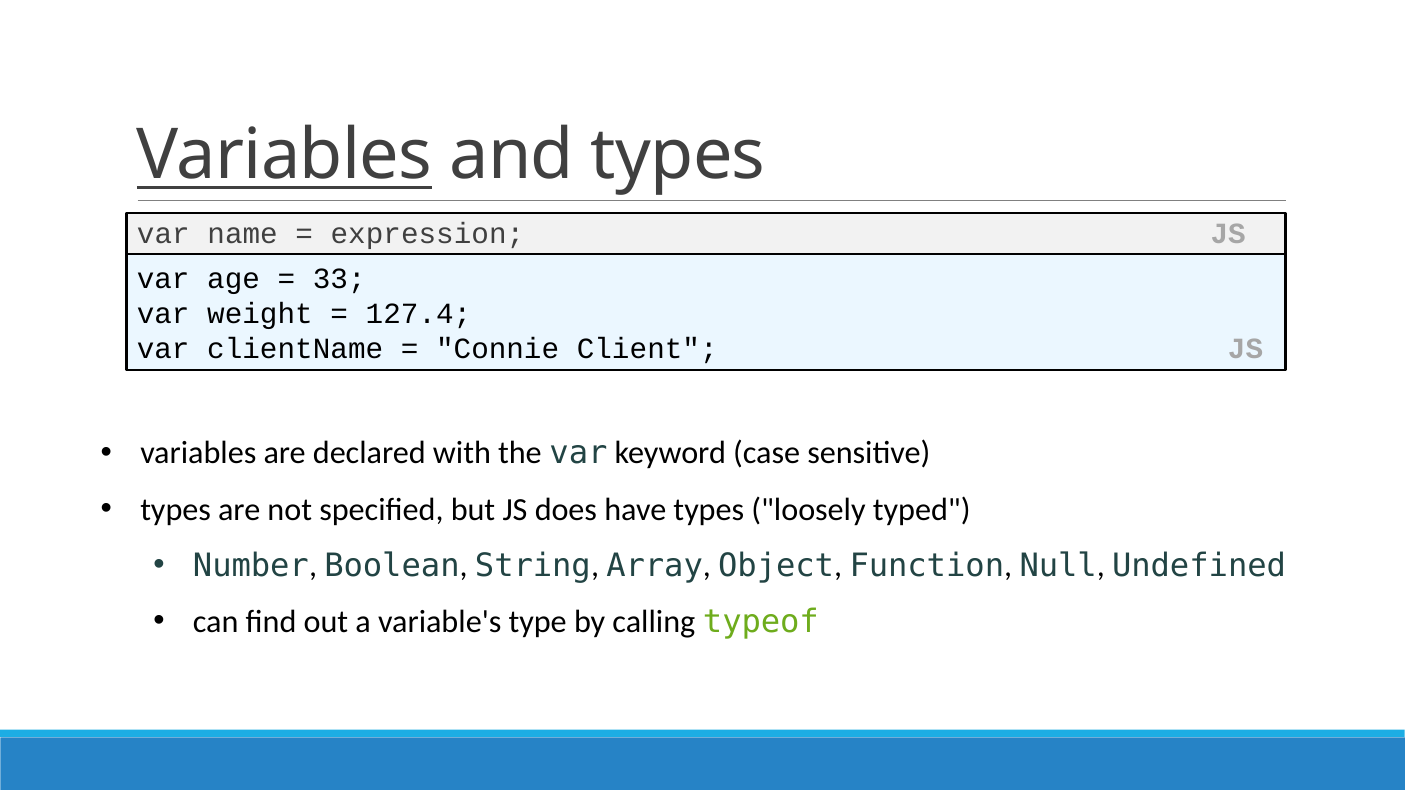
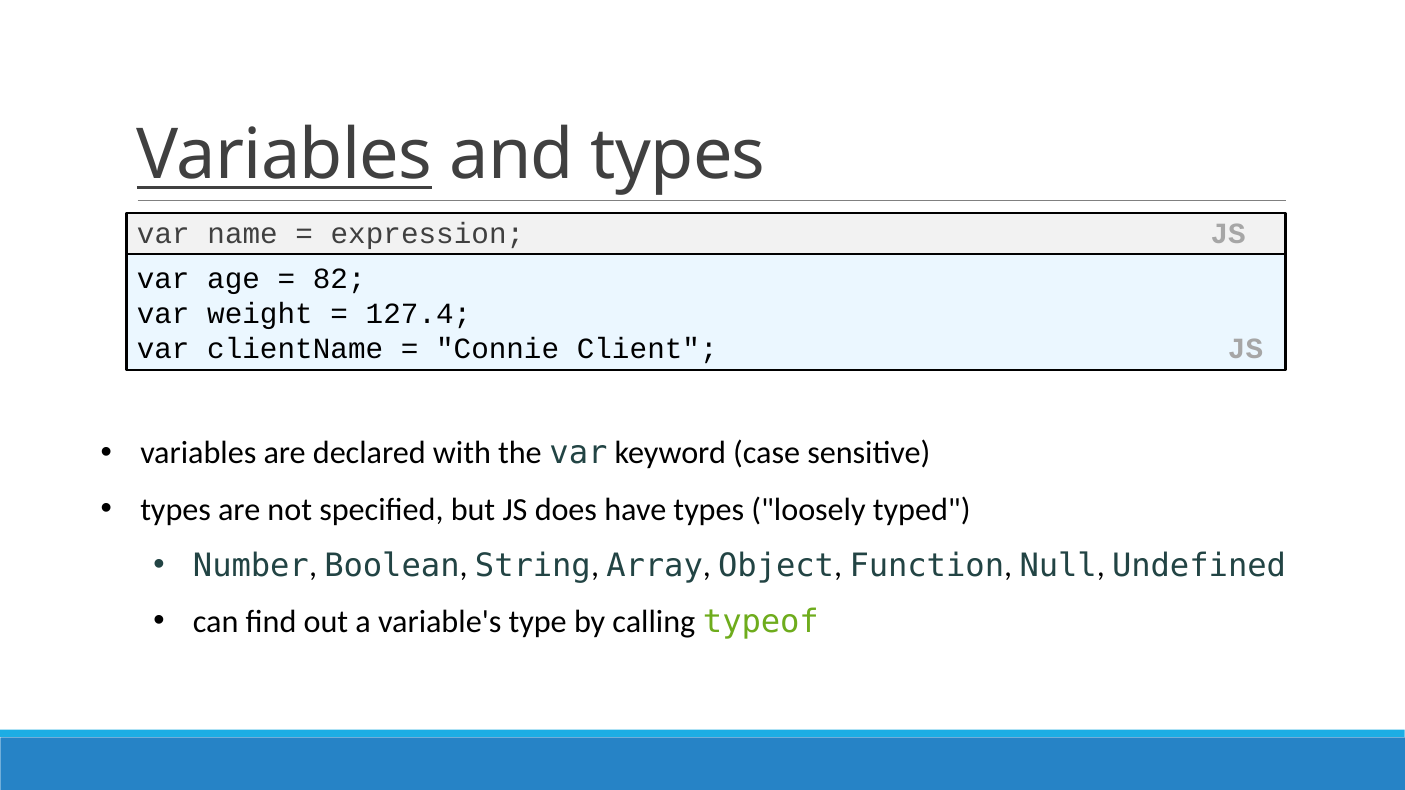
33: 33 -> 82 (339, 279)
